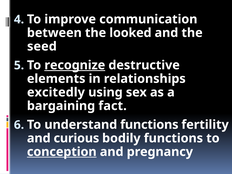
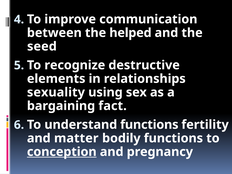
looked: looked -> helped (130, 33)
recognize underline: present -> none (75, 65)
excitedly: excitedly -> sexuality (56, 92)
curious: curious -> matter (76, 138)
